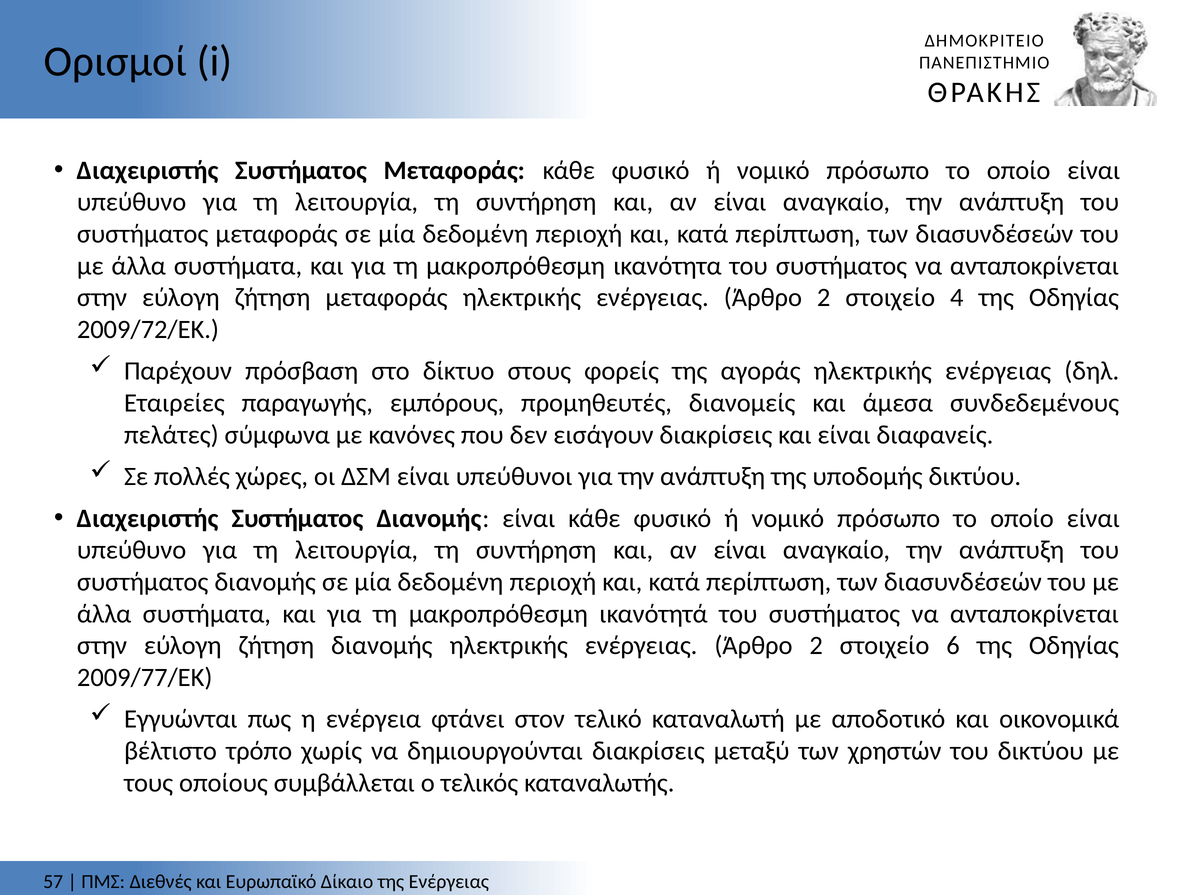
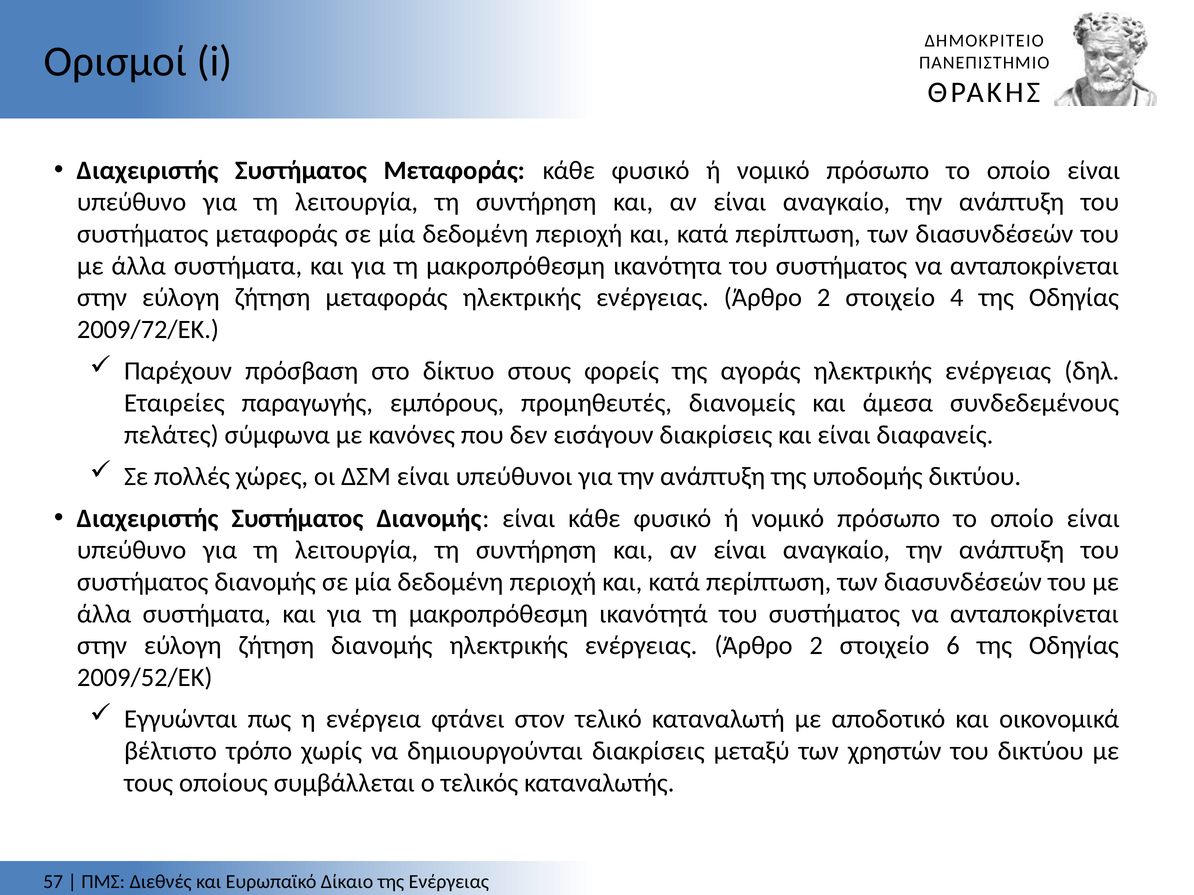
2009/77/ΕK: 2009/77/ΕK -> 2009/52/ΕK (145, 678)
